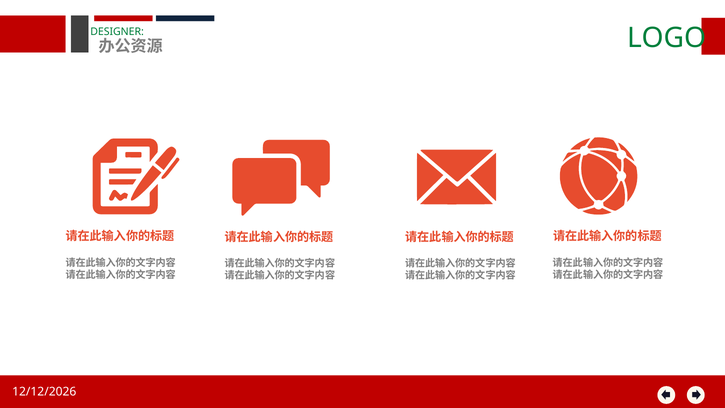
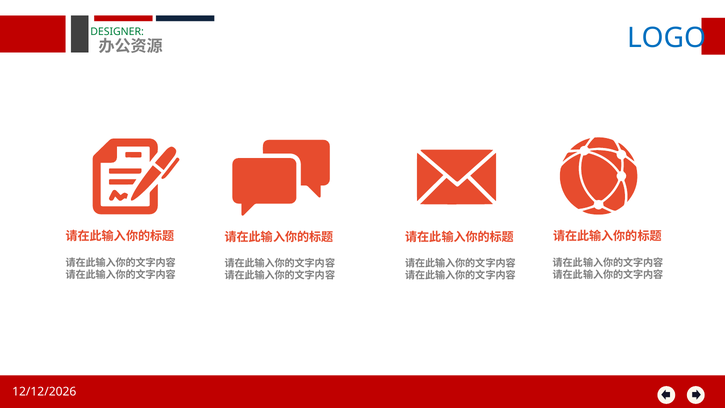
LOGO colour: green -> blue (667, 38)
